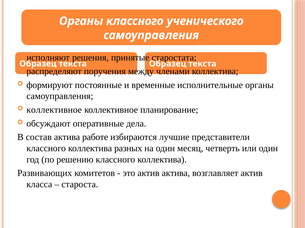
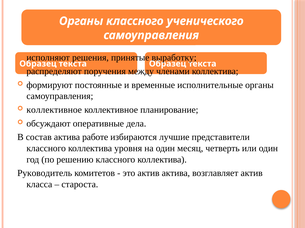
старостата: старостата -> выработку (174, 58)
разных: разных -> уровня (128, 149)
Развивающих: Развивающих -> Руководитель (45, 174)
